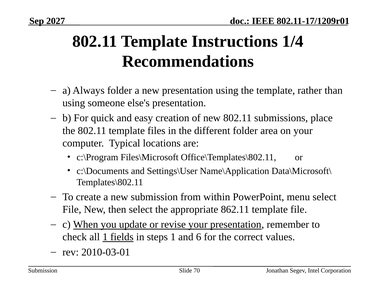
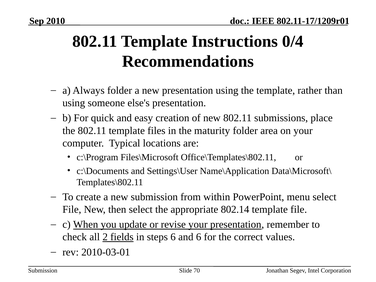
2027: 2027 -> 2010 (56, 21)
1/4: 1/4 -> 0/4 (293, 41)
different: different -> maturity (212, 131)
862.11: 862.11 -> 802.14 (235, 209)
all 1: 1 -> 2 (105, 237)
steps 1: 1 -> 6 (173, 237)
